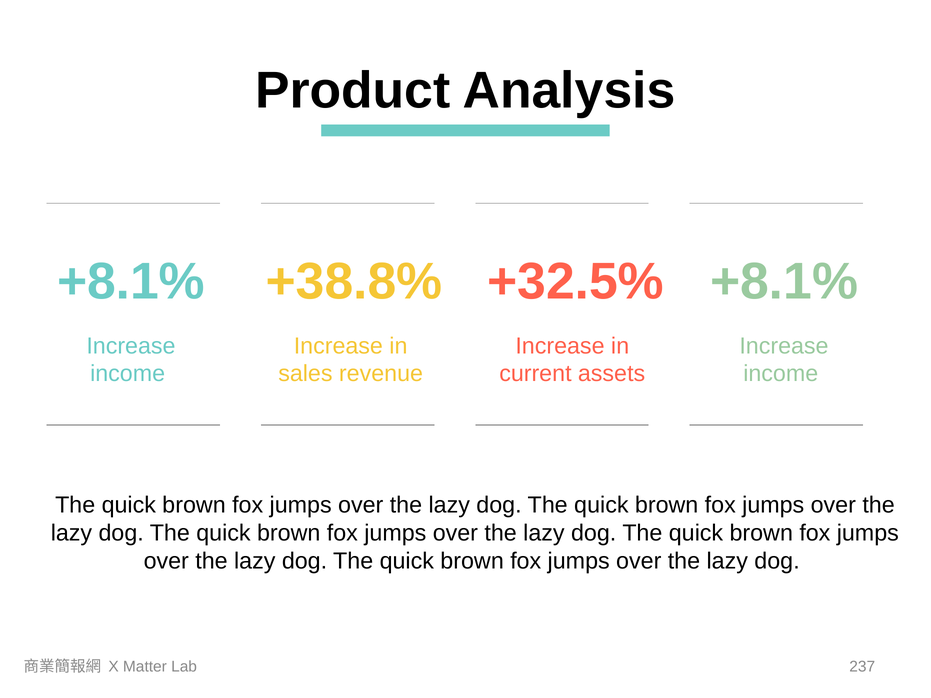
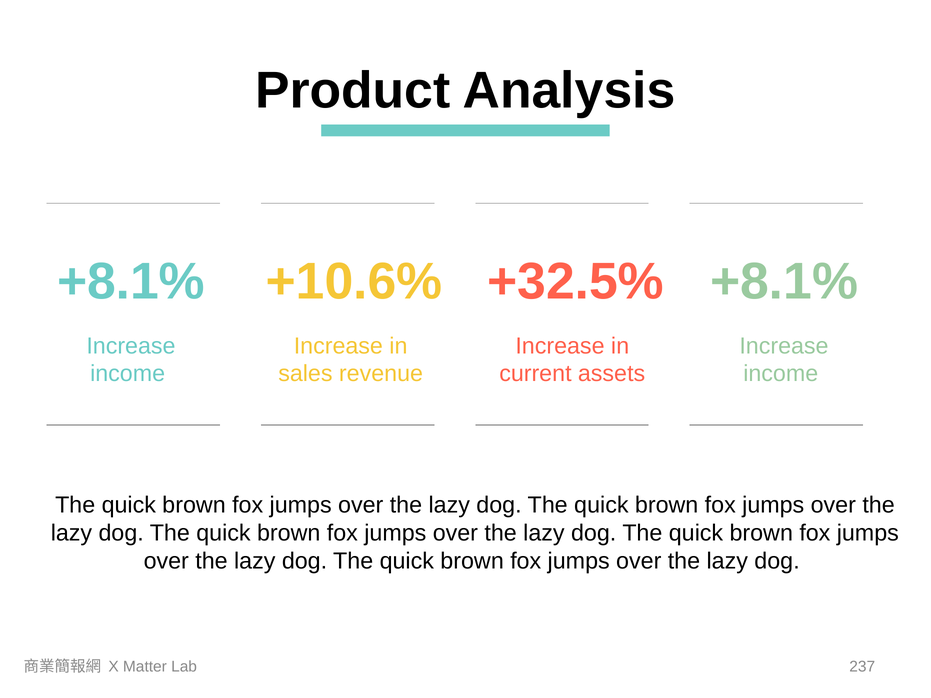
+38.8%: +38.8% -> +10.6% (354, 282)
